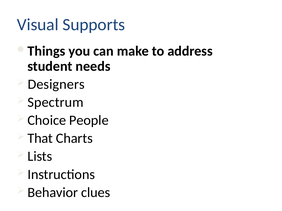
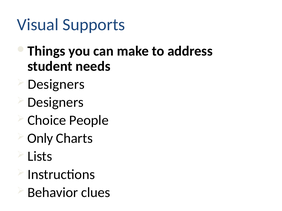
Spectrum: Spectrum -> Designers (56, 103)
That: That -> Only (40, 139)
